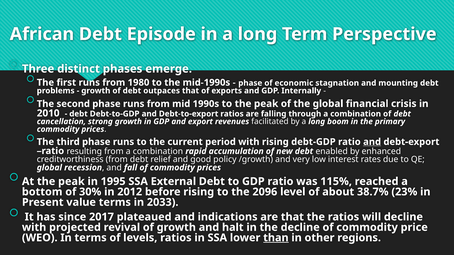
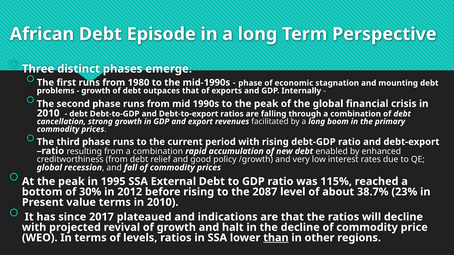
and underline: present -> none (372, 142)
2096: 2096 -> 2087 (265, 192)
terms in 2033: 2033 -> 2010 (163, 203)
